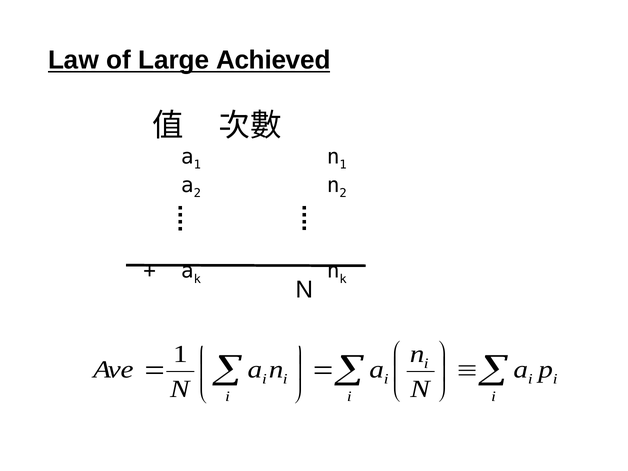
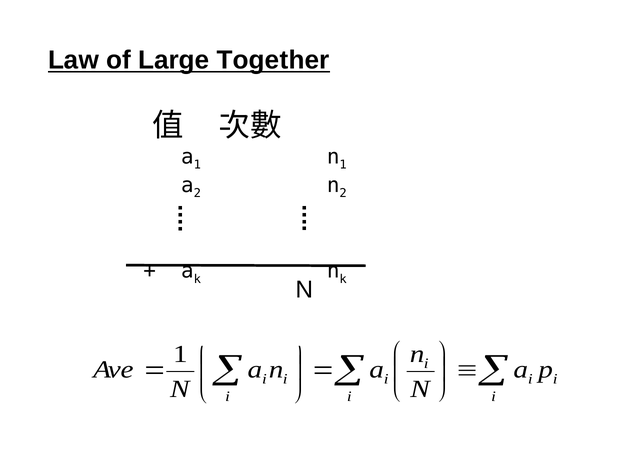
Achieved: Achieved -> Together (273, 60)
